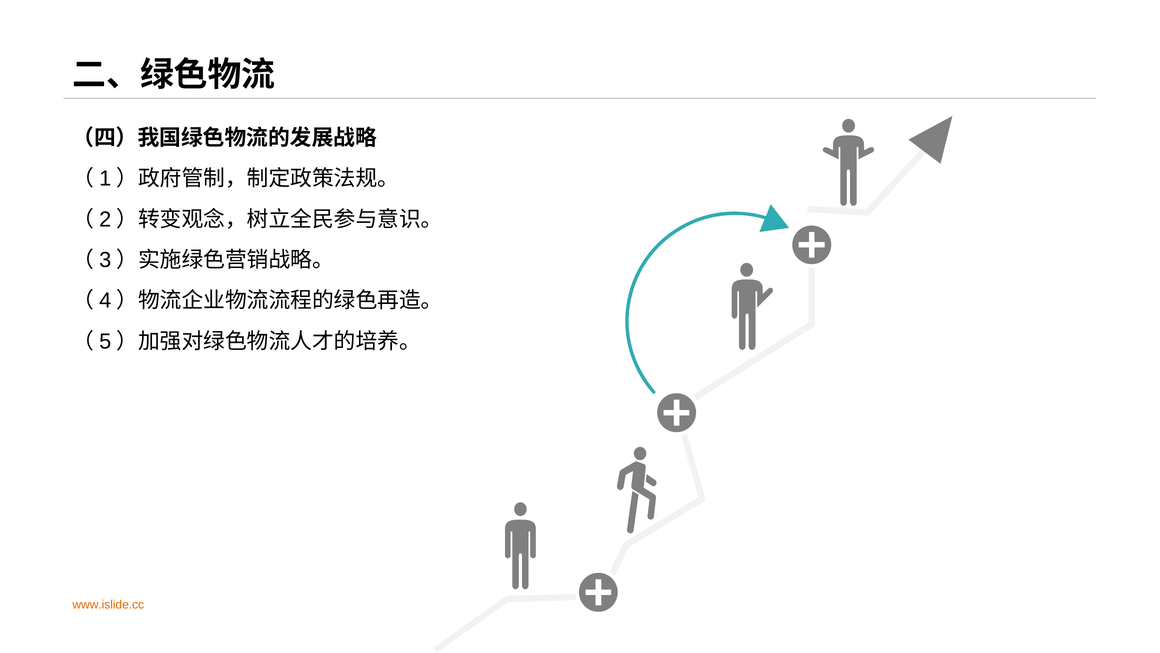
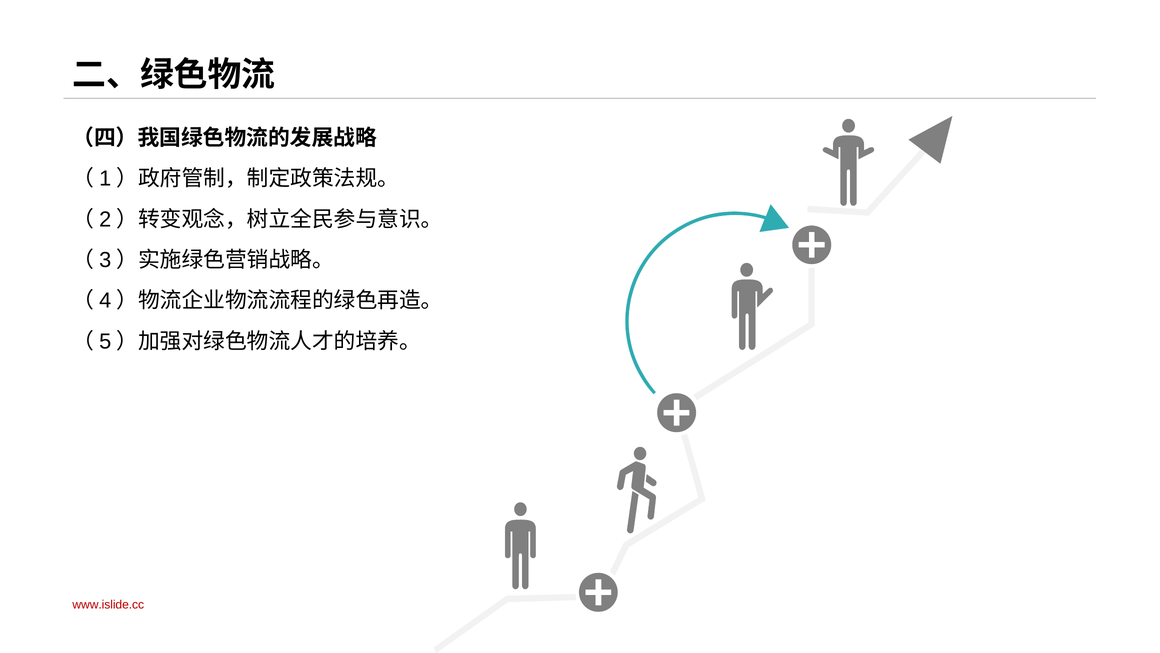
www.islide.cc colour: orange -> red (108, 604)
